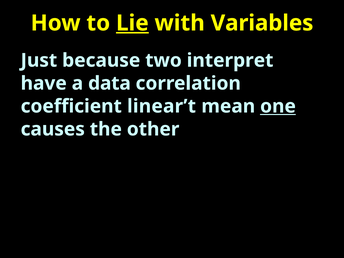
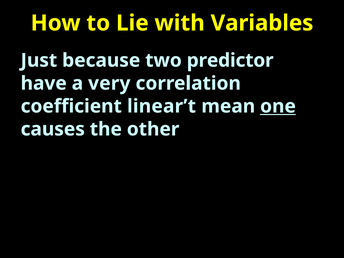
Lie underline: present -> none (132, 23)
interpret: interpret -> predictor (230, 60)
data: data -> very (109, 83)
